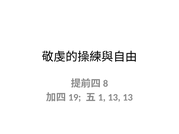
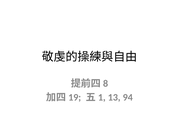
13 13: 13 -> 94 (128, 98)
